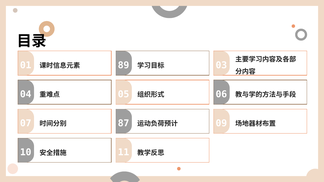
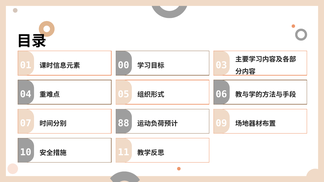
89: 89 -> 00 (124, 65)
87: 87 -> 88 (124, 123)
